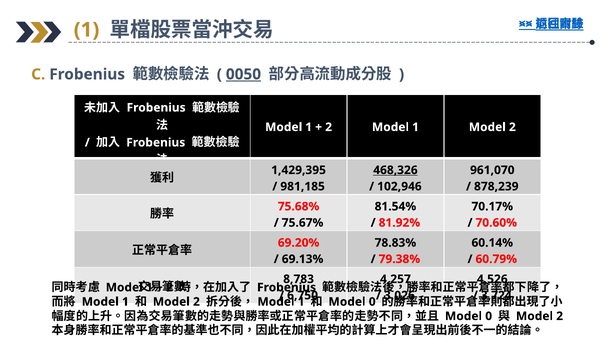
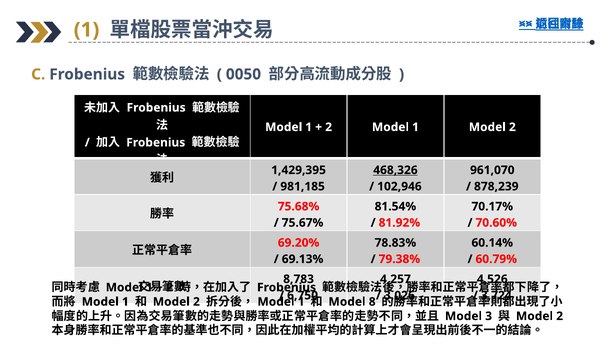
0050 underline: present -> none (243, 74)
0: 0 -> 8 (372, 302)
0: 0 -> 3 (489, 316)
